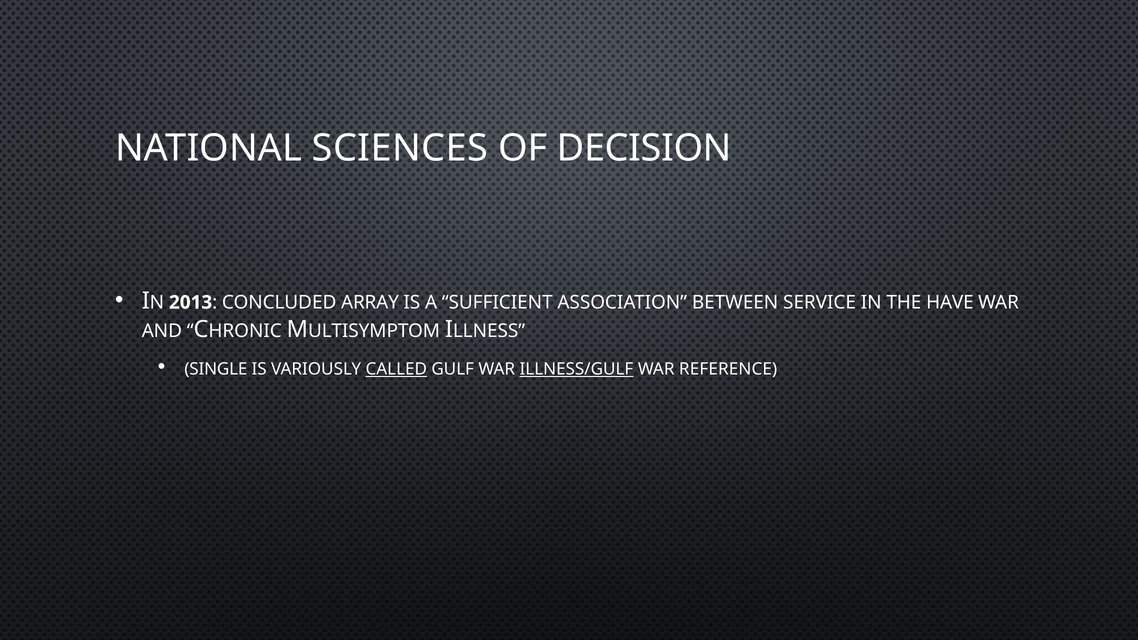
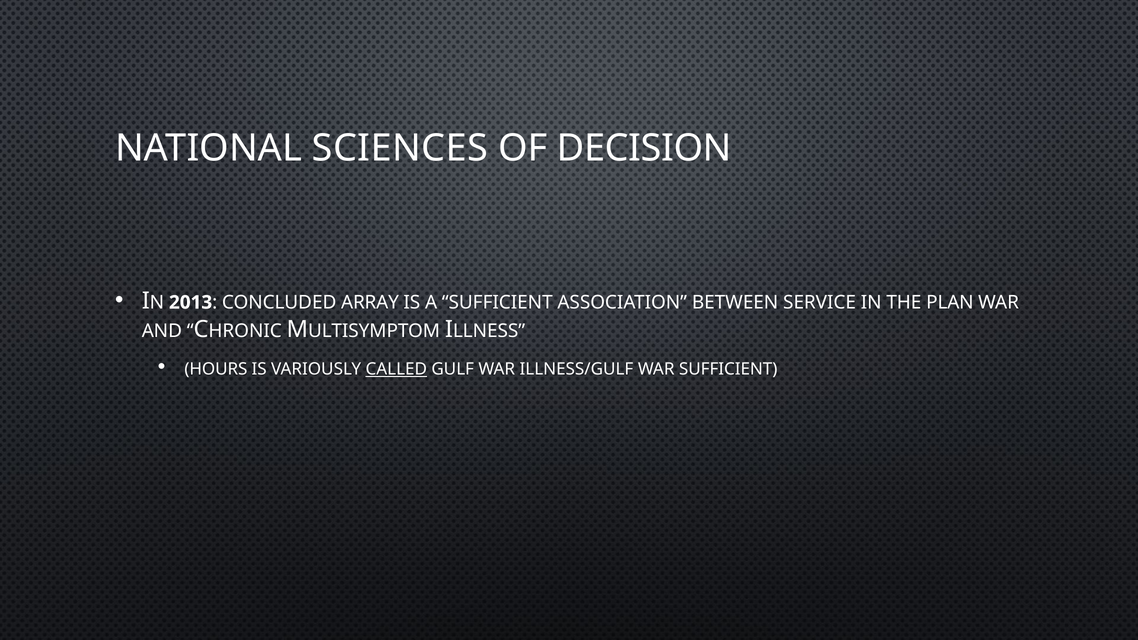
HAVE: HAVE -> PLAN (950, 302)
SINGLE: SINGLE -> HOURS (216, 369)
ILLNESS/GULF underline: present -> none (576, 369)
WAR REFERENCE: REFERENCE -> SUFFICIENT (728, 369)
